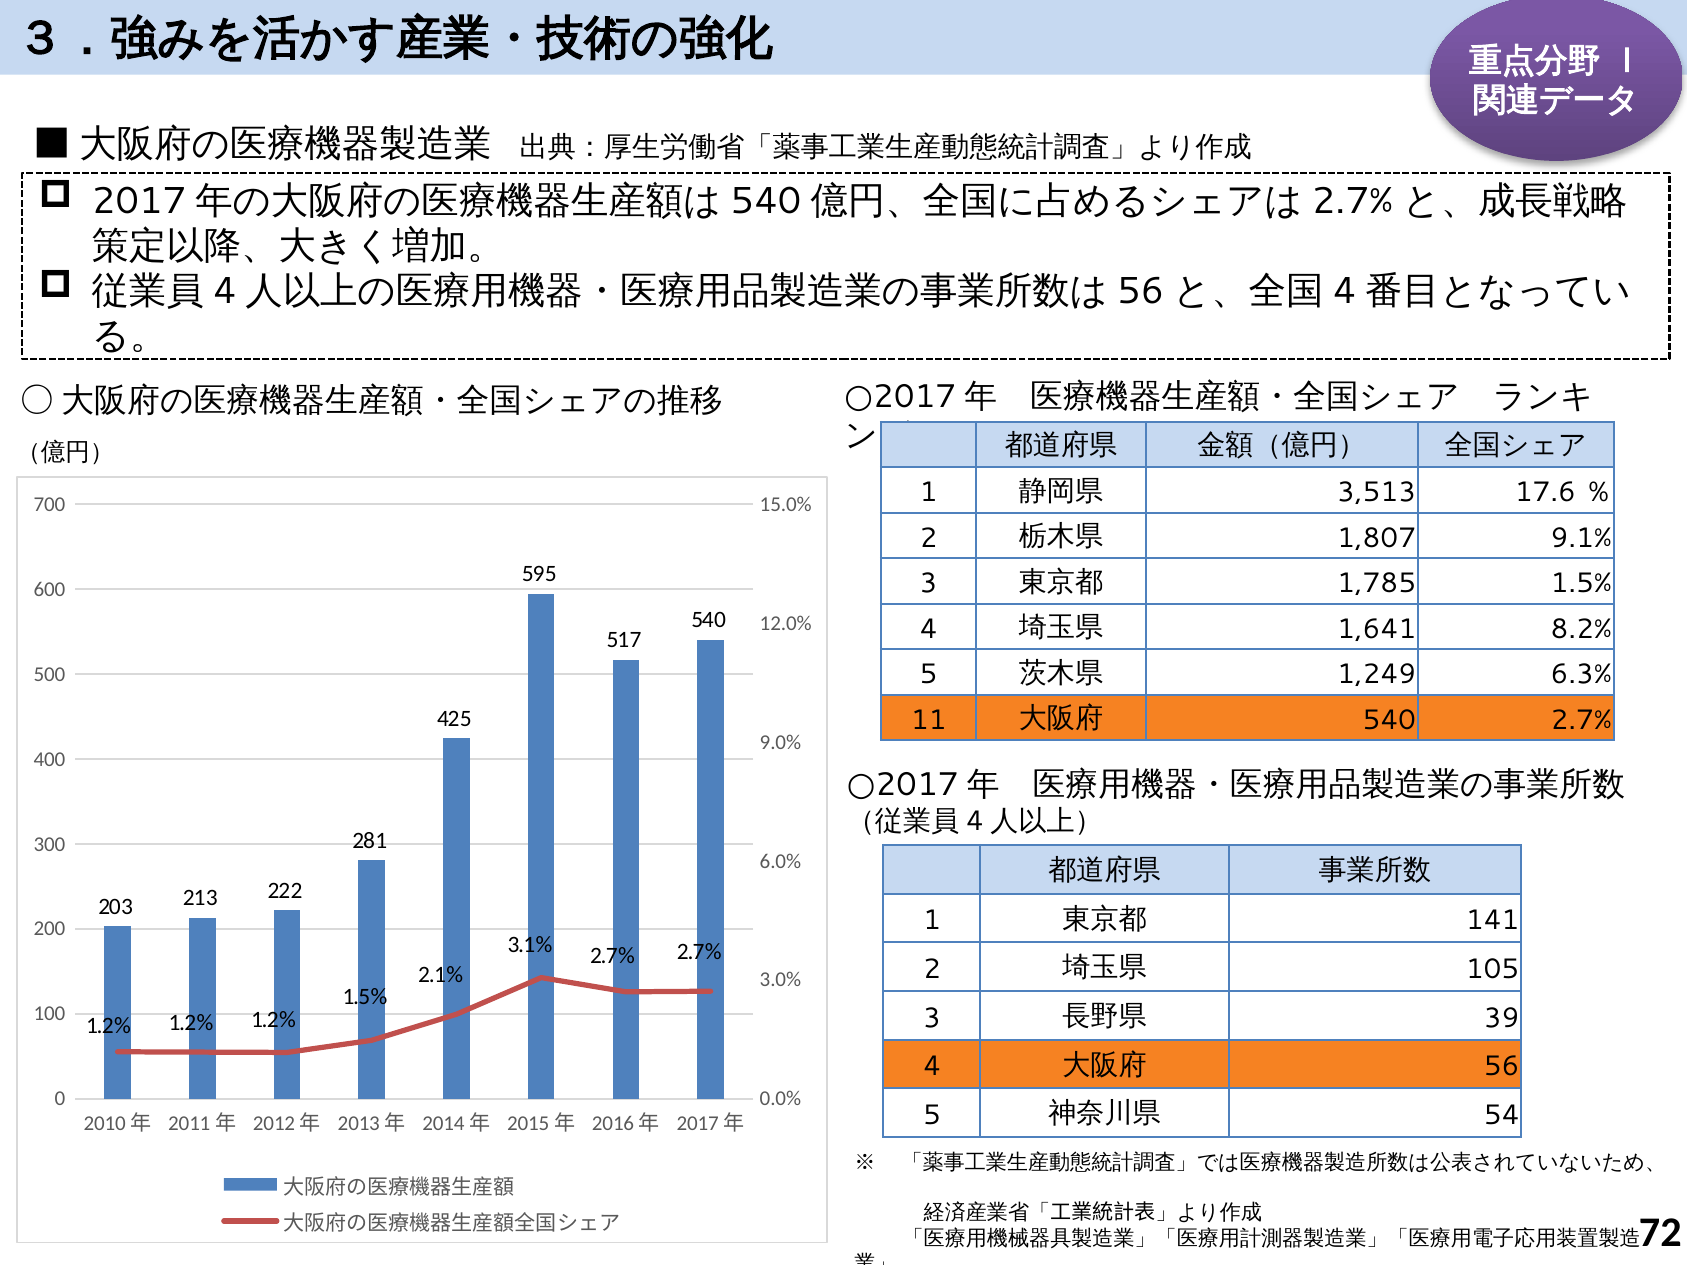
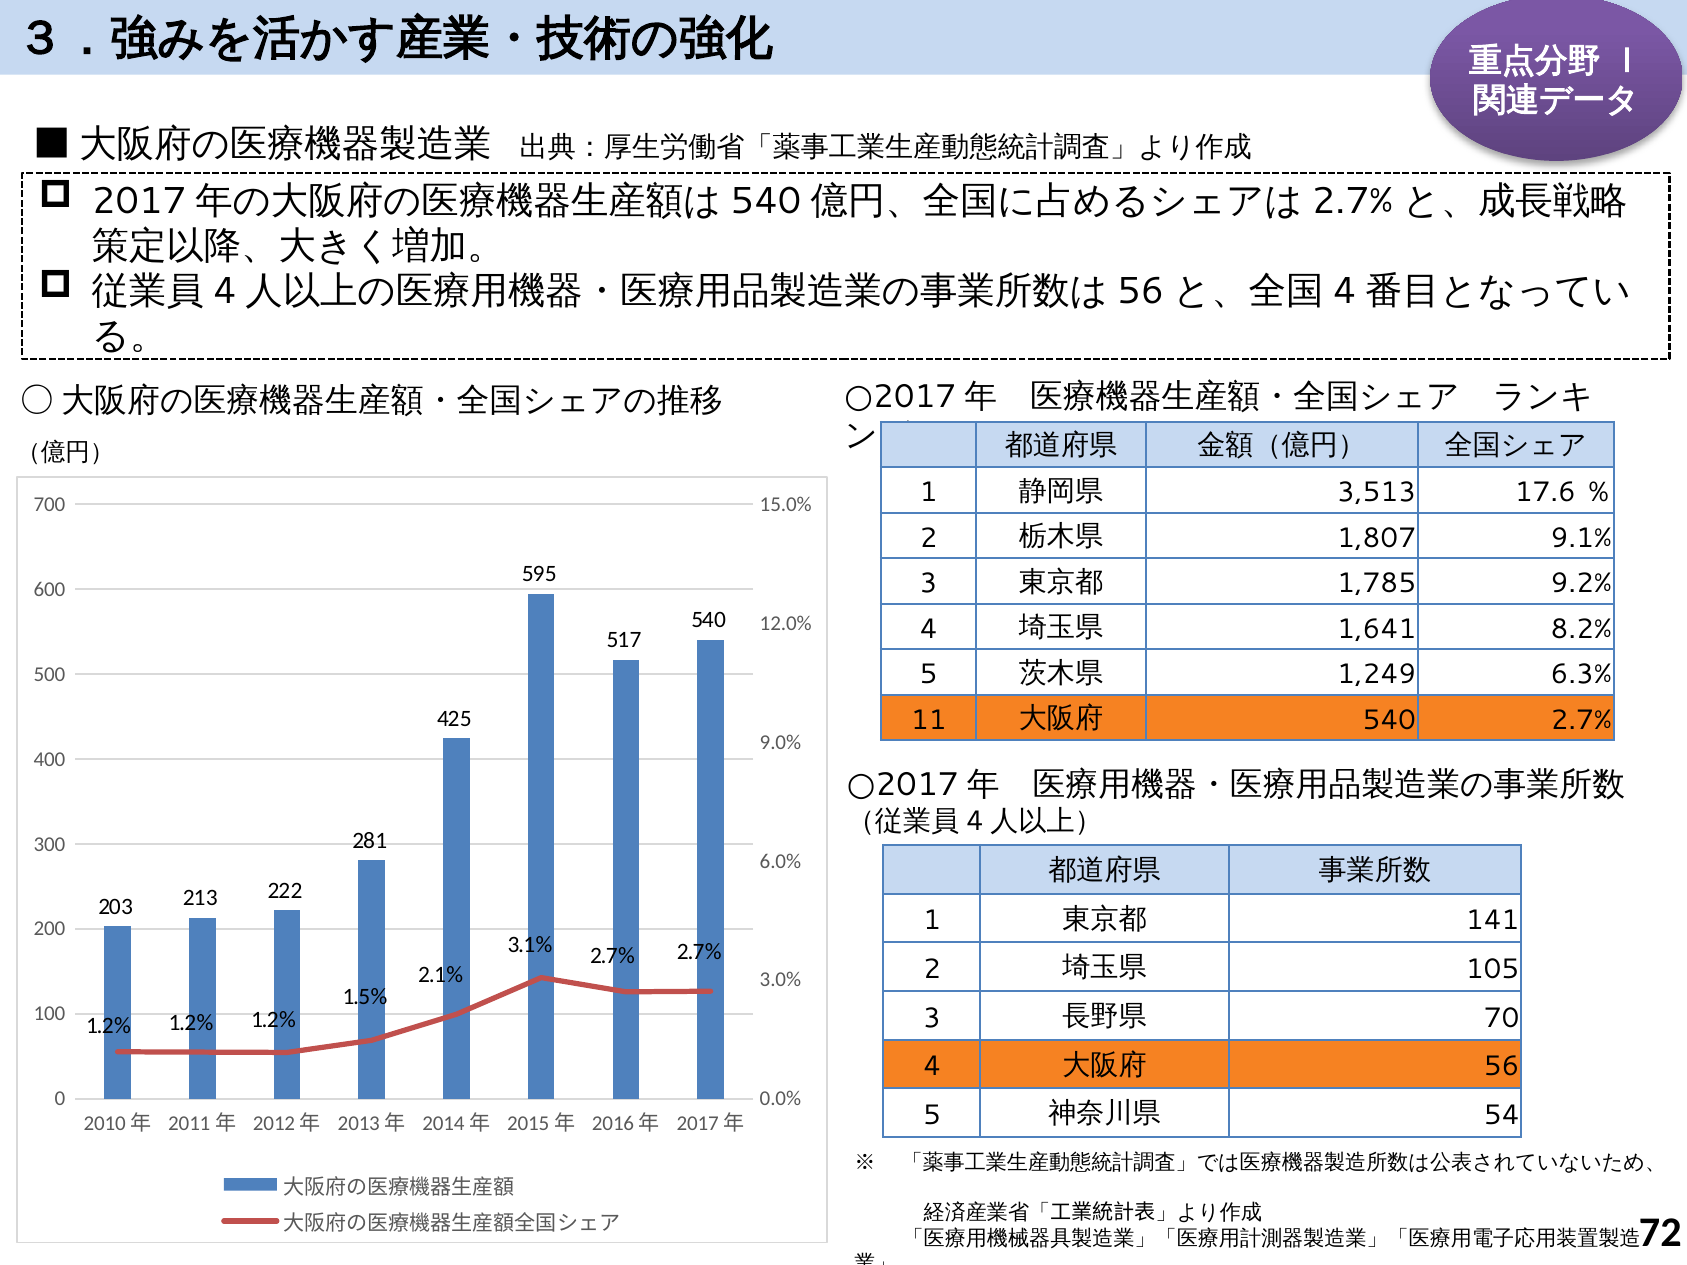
1,785 1.5%: 1.5% -> 9.2% (1581, 584)
39: 39 -> 70 (1502, 1018)
